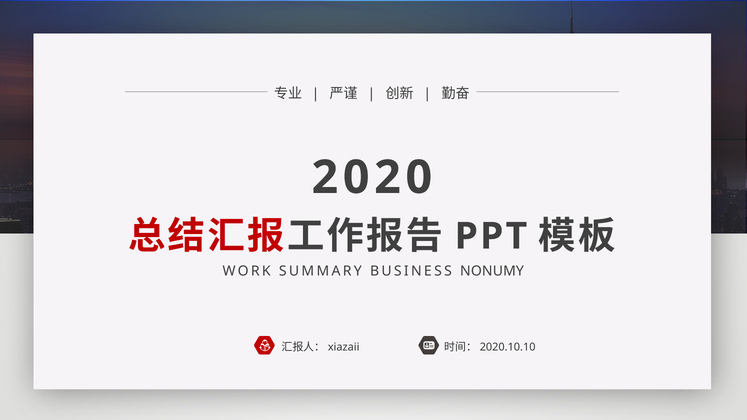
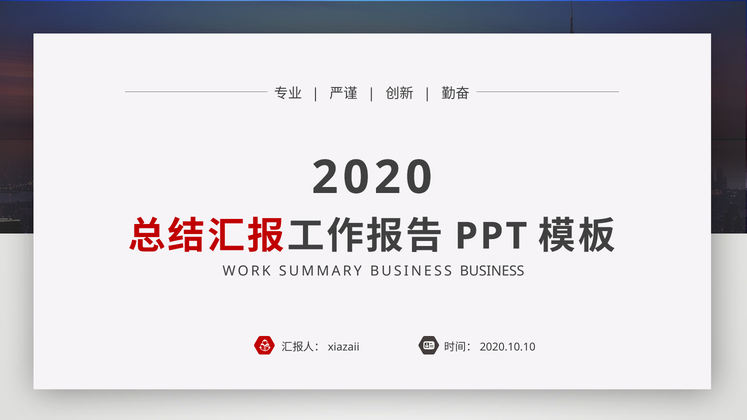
BUSINESS NONUMY: NONUMY -> BUSINESS (492, 271)
